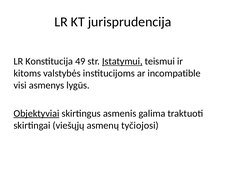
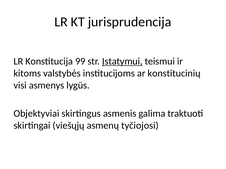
49: 49 -> 99 (80, 61)
incompatible: incompatible -> konstitucinių (174, 74)
Objektyviai underline: present -> none (36, 114)
